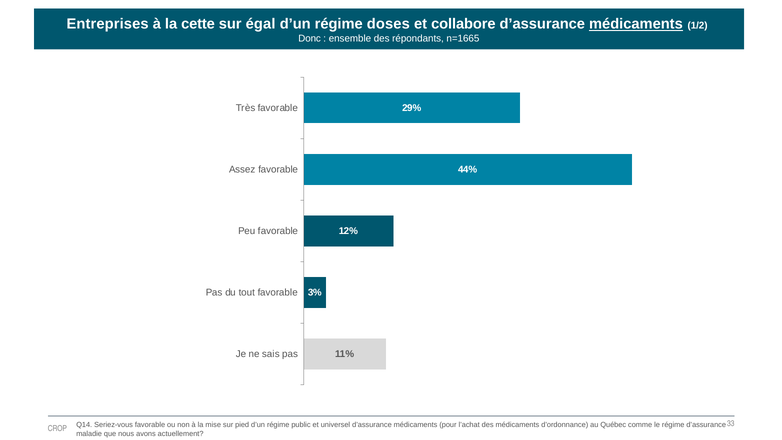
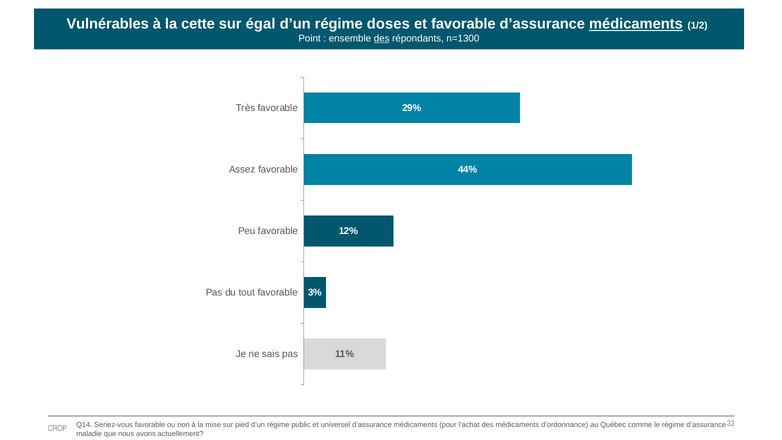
Entreprises: Entreprises -> Vulnérables (108, 24)
et collabore: collabore -> favorable (463, 24)
Donc: Donc -> Point (310, 38)
des underline: none -> present (382, 38)
n=1665: n=1665 -> n=1300 (463, 38)
